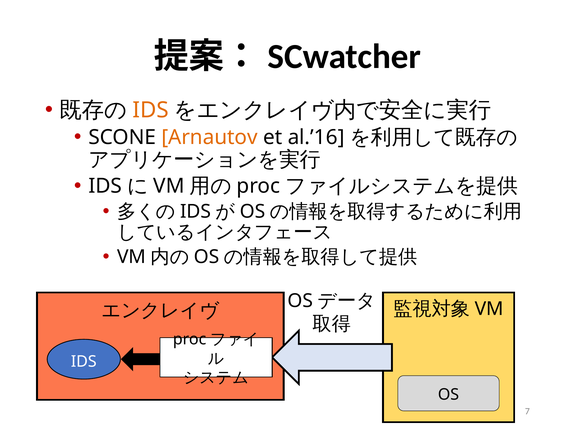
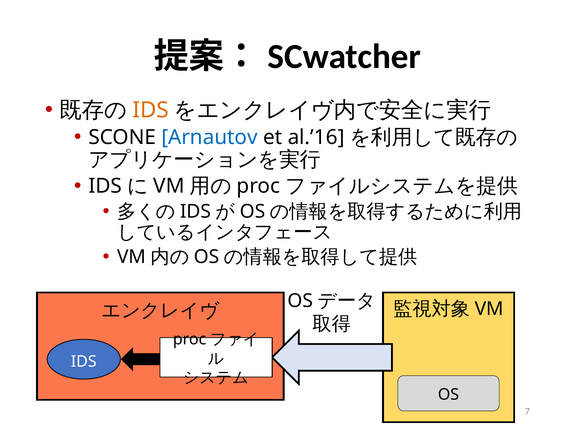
Arnautov colour: orange -> blue (210, 137)
